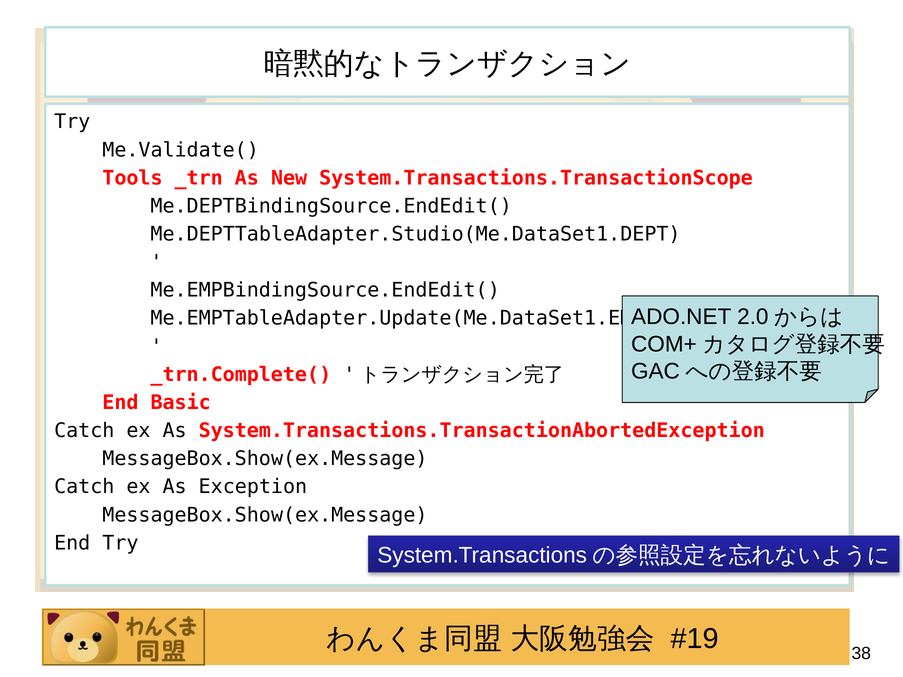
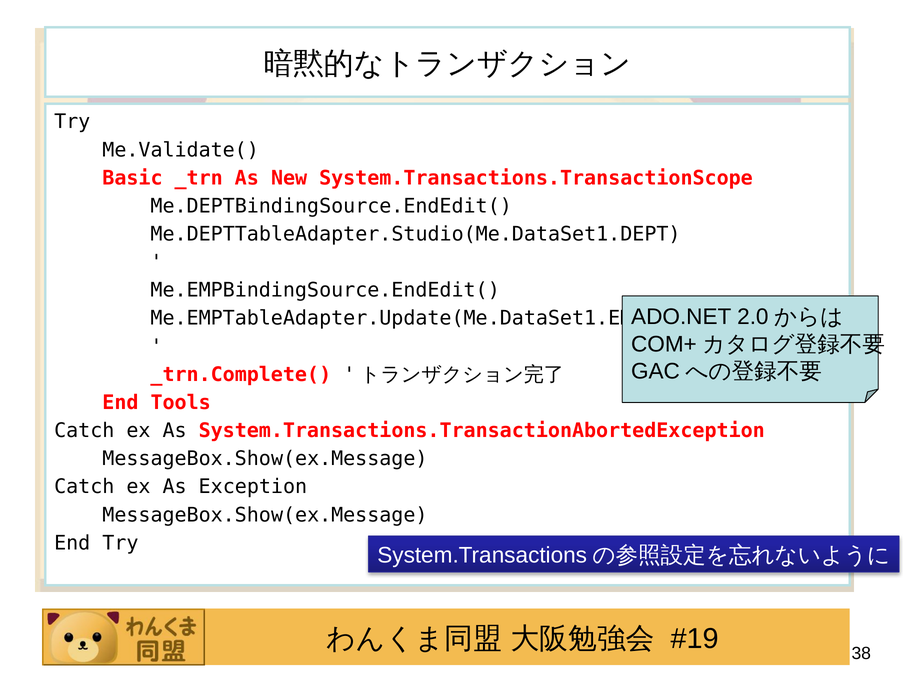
Tools: Tools -> Basic (132, 178)
Basic: Basic -> Tools (181, 403)
